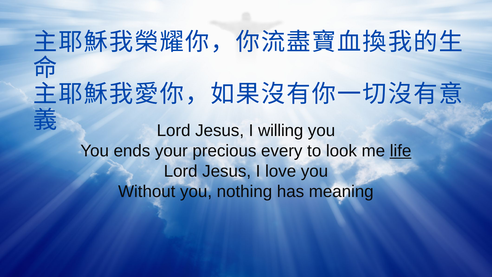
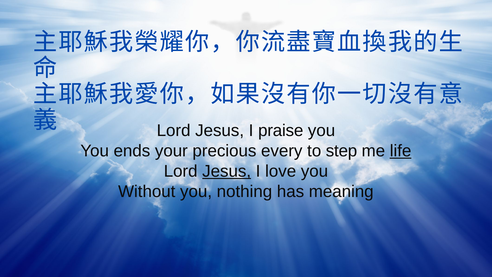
willing: willing -> praise (281, 130)
look: look -> step (342, 151)
Jesus underline: none -> present (227, 171)
